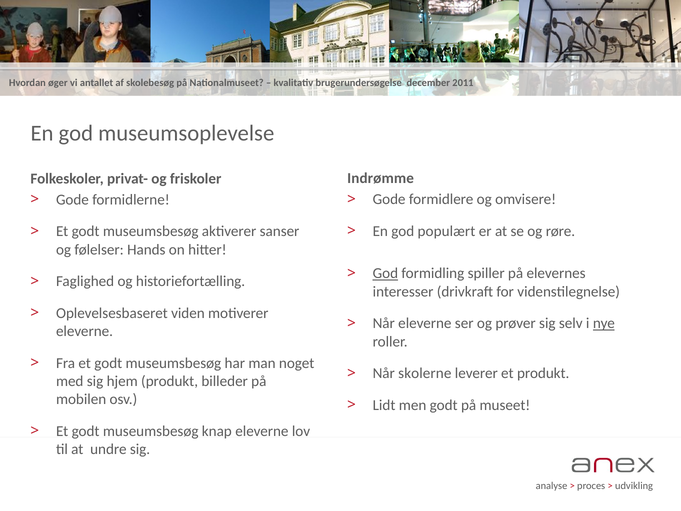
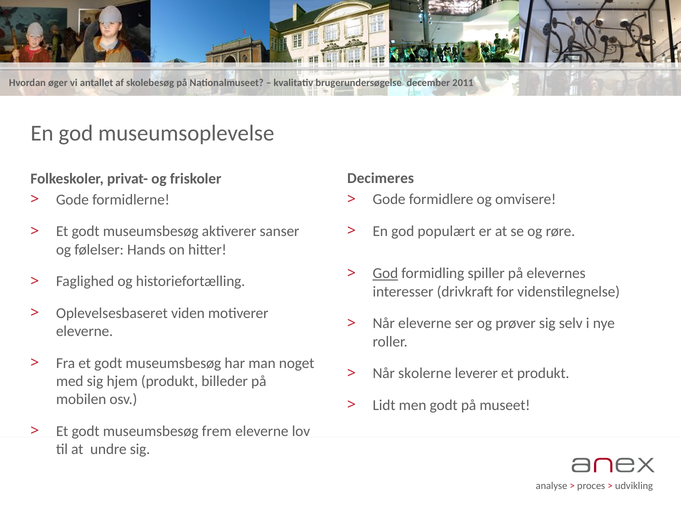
Indrømme: Indrømme -> Decimeres (381, 178)
nye underline: present -> none (604, 323)
knap: knap -> frem (217, 431)
